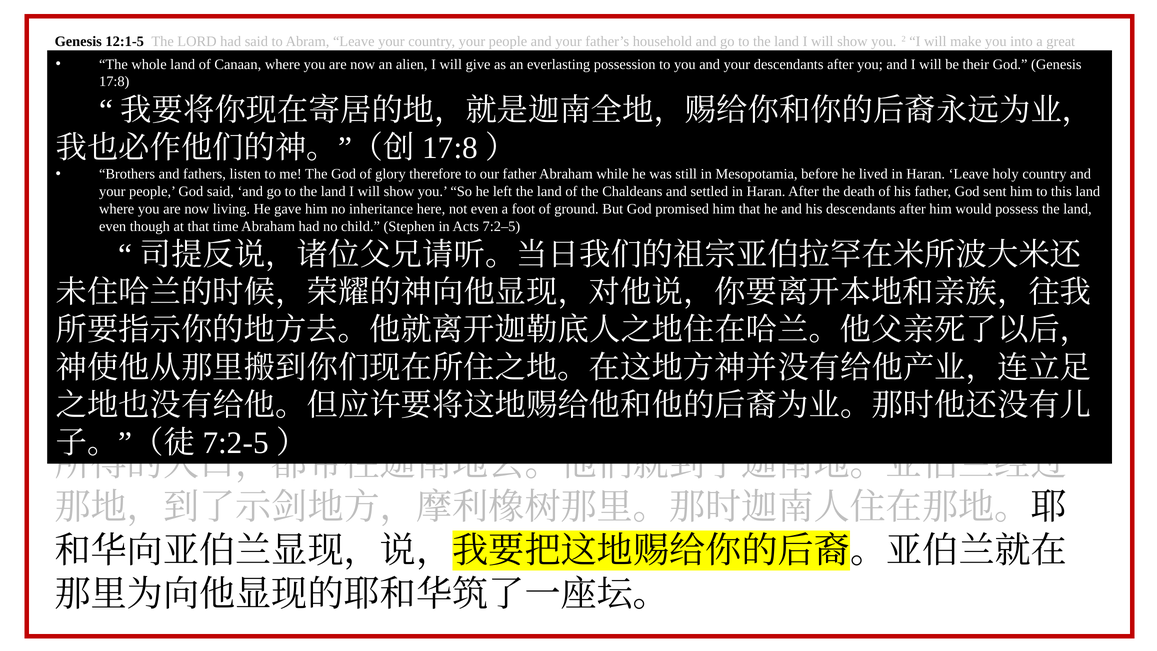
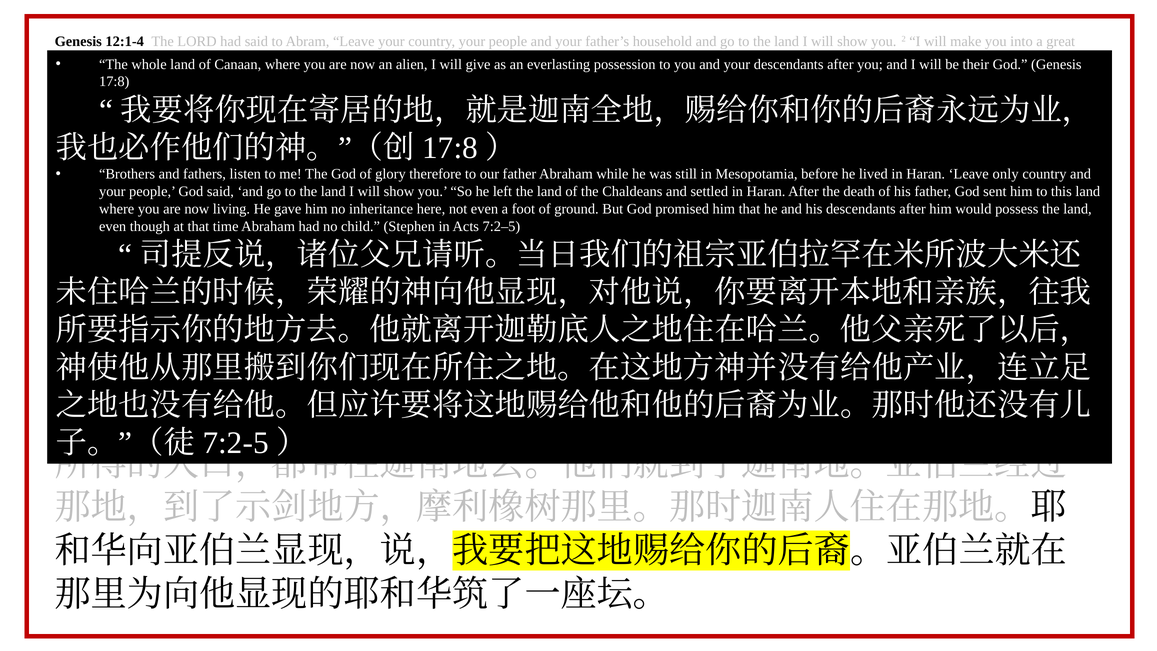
12:1-5: 12:1-5 -> 12:1-4 (125, 41)
holy: holy -> only (1006, 174)
